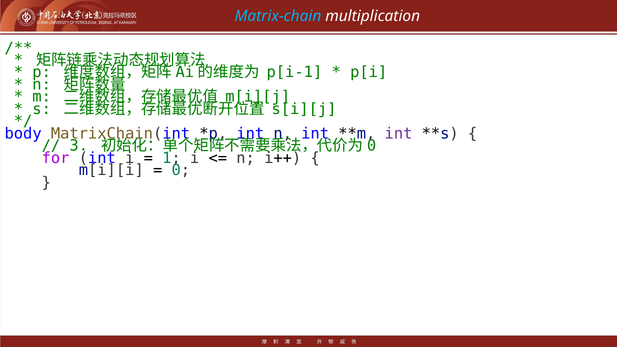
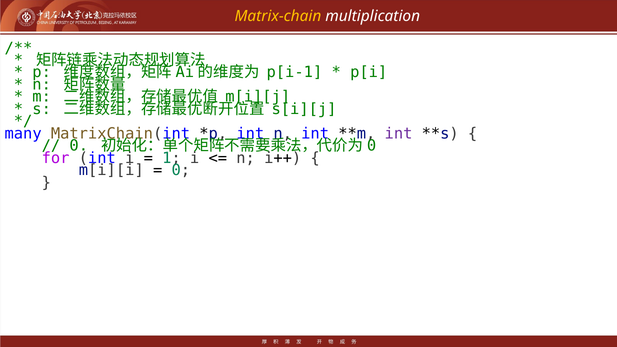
Matrix-chain colour: light blue -> yellow (278, 16)
body: body -> many (23, 134)
3: 3 -> 0 (79, 146)
